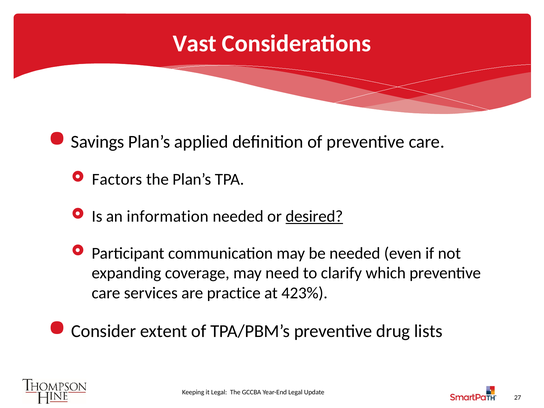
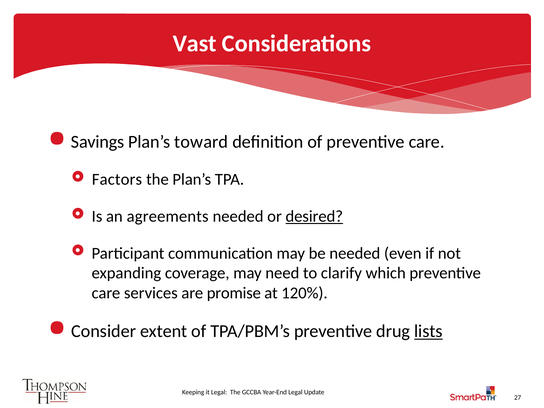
applied: applied -> toward (201, 142)
information: information -> agreements (168, 216)
practice: practice -> promise (234, 293)
423%: 423% -> 120% (305, 293)
lists underline: none -> present (428, 331)
